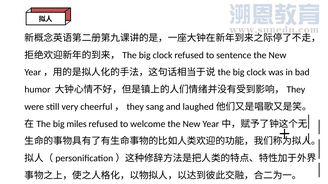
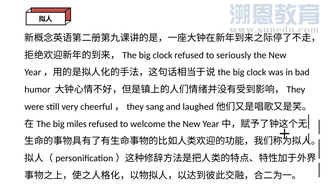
sentence: sentence -> seriously (234, 55)
